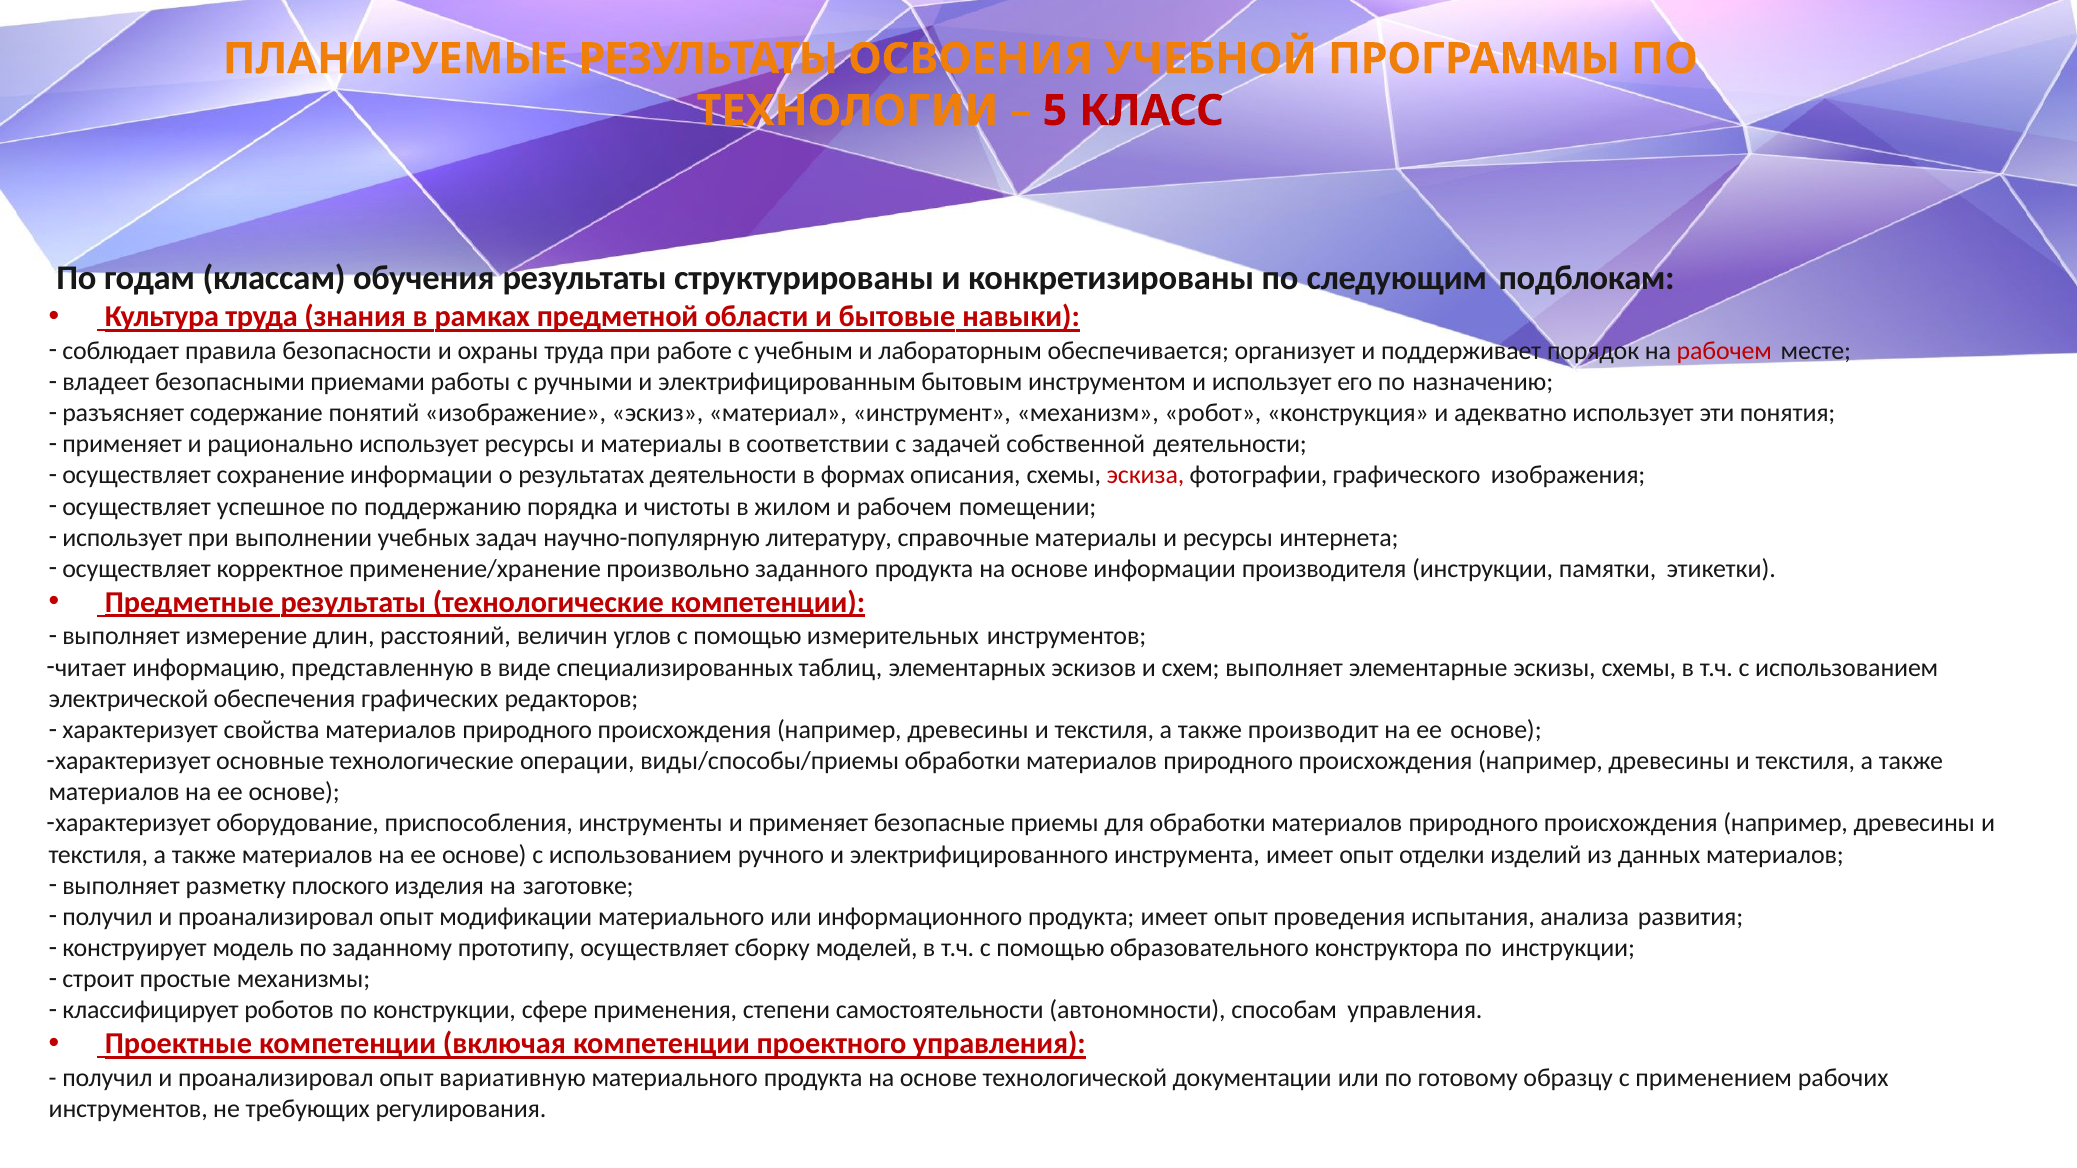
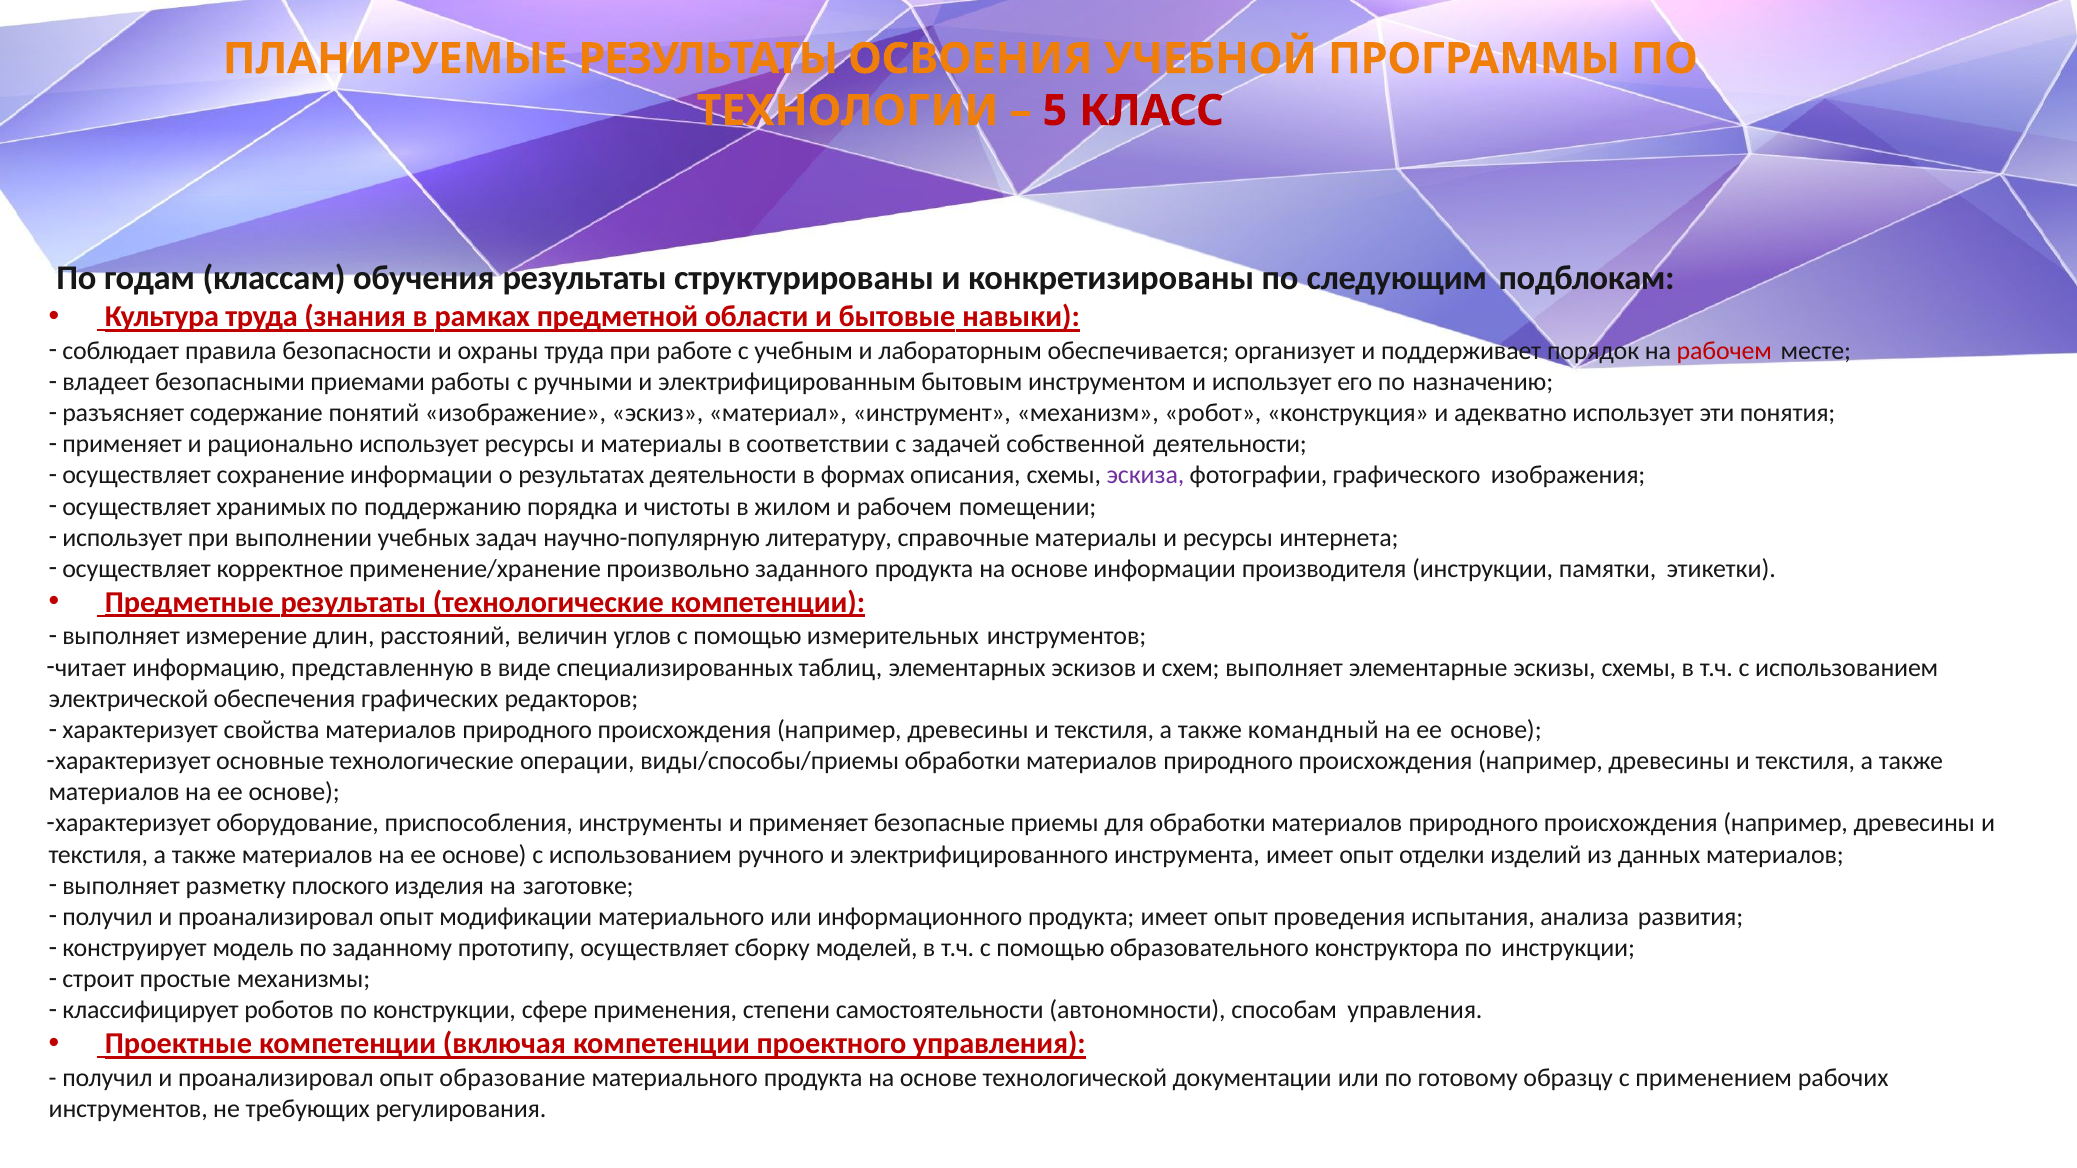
эскиза colour: red -> purple (1145, 476)
успешное: успешное -> хранимых (271, 507)
производит: производит -> командный (1313, 730)
вариативную: вариативную -> образование (513, 1078)
